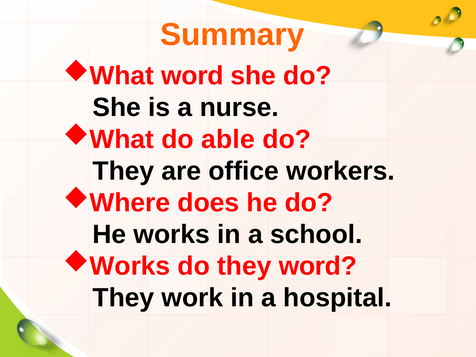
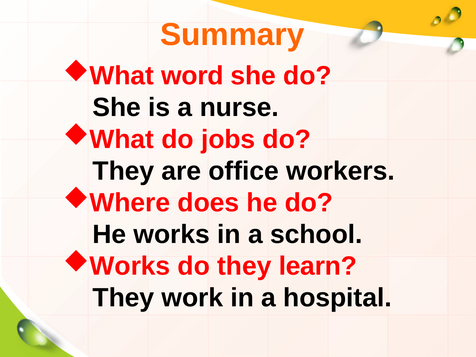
able: able -> jobs (228, 139)
they word: word -> learn (318, 266)
